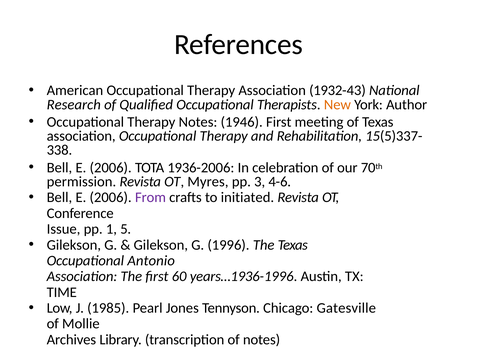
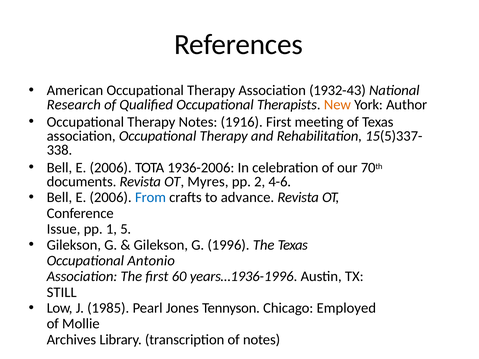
1946: 1946 -> 1916 (242, 122)
permission: permission -> documents (82, 182)
3: 3 -> 2 (260, 182)
From colour: purple -> blue (150, 198)
initiated: initiated -> advance (247, 198)
TIME: TIME -> STILL (62, 292)
Gatesville: Gatesville -> Employed (346, 308)
